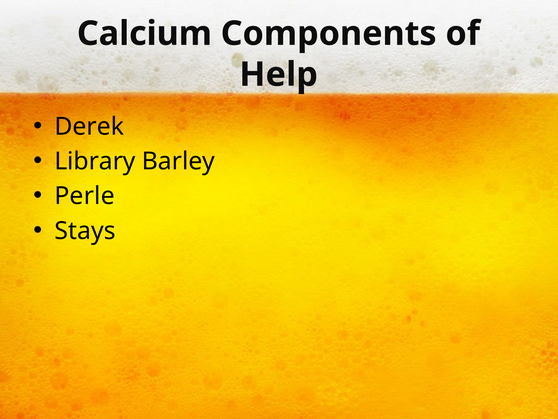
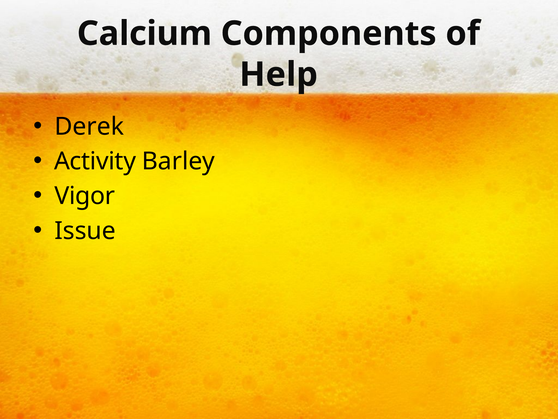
Library: Library -> Activity (95, 161)
Perle: Perle -> Vigor (85, 196)
Stays: Stays -> Issue (85, 231)
